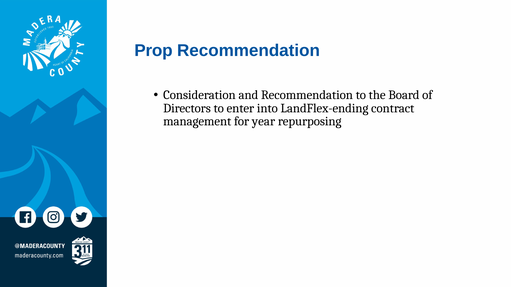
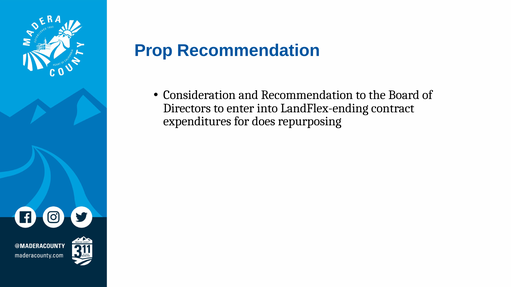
management: management -> expenditures (197, 122)
year: year -> does (264, 122)
